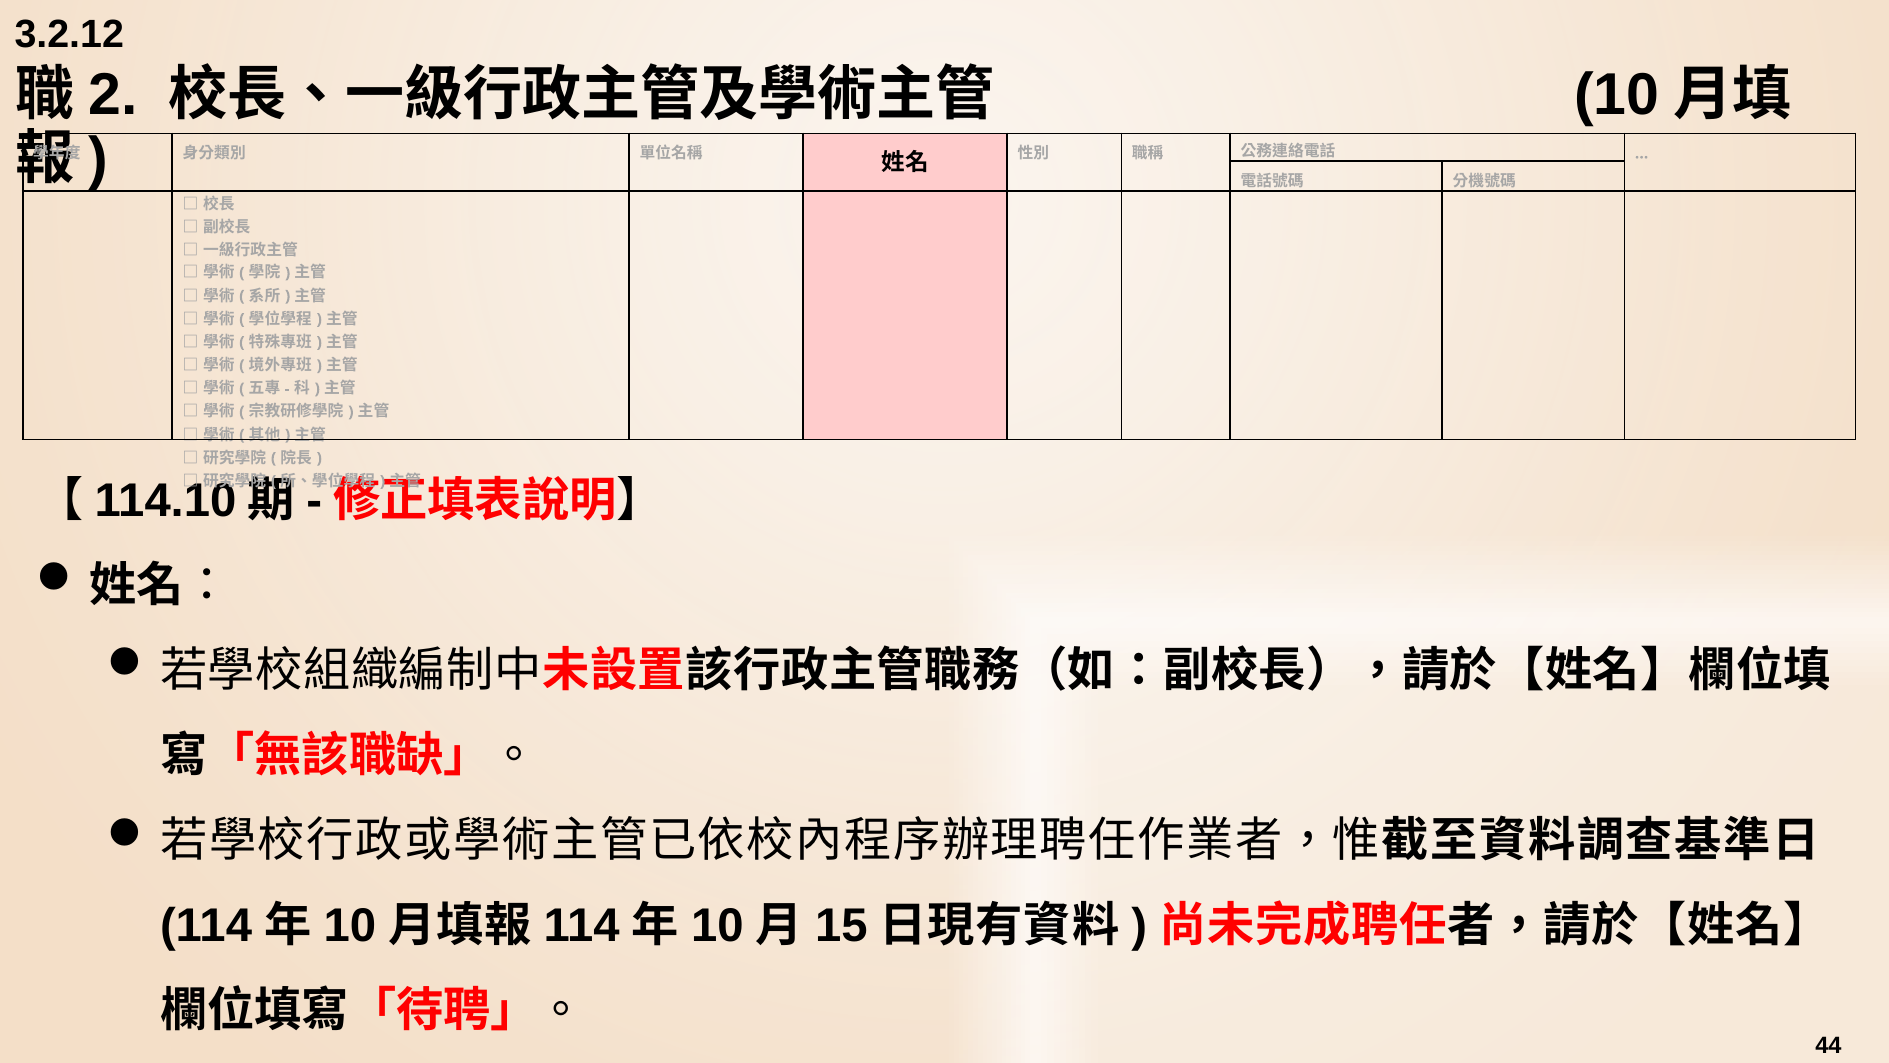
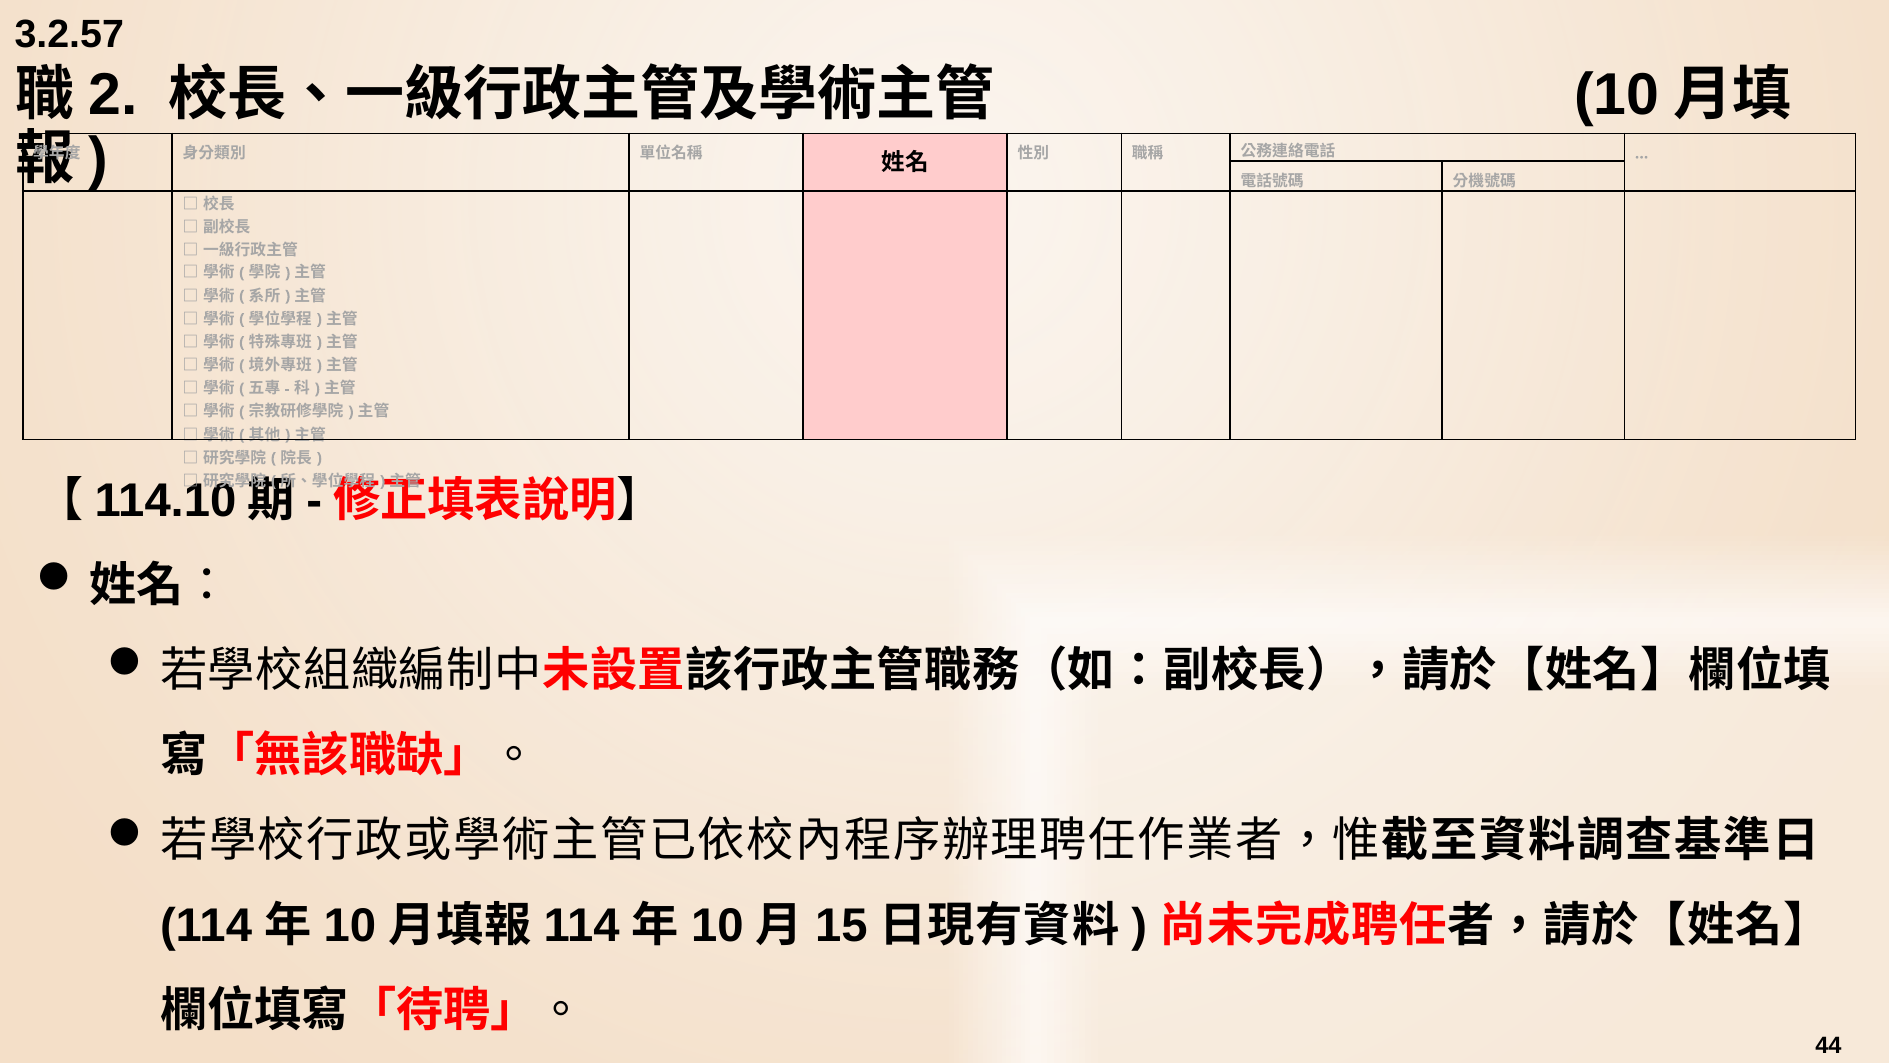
3.2.12: 3.2.12 -> 3.2.57 (69, 34)
